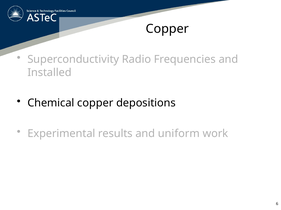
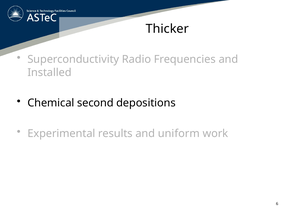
Copper: Copper -> Thicker (167, 29)
Chemical copper: copper -> second (95, 103)
